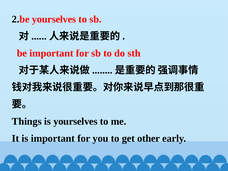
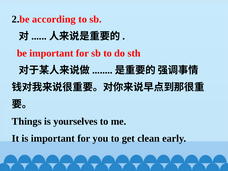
2.be yourselves: yourselves -> according (54, 19)
other: other -> clean (149, 138)
